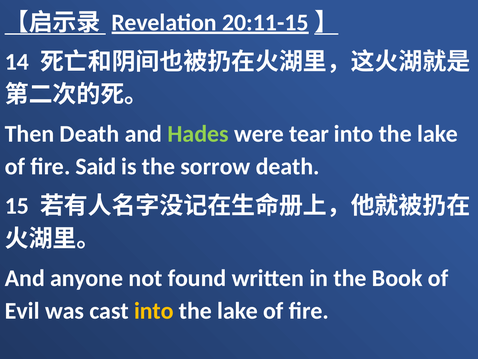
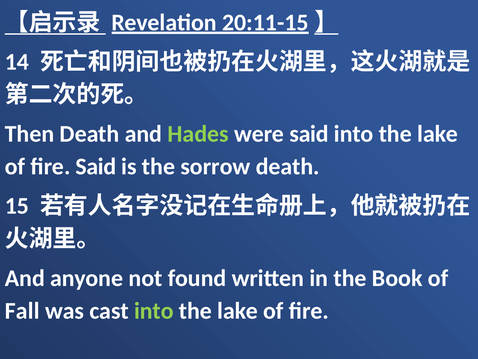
were tear: tear -> said (309, 134)
Evil: Evil -> Fall (22, 310)
into colour: yellow -> light green (154, 310)
